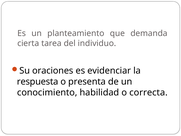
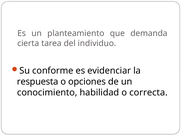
oraciones: oraciones -> conforme (53, 71)
presenta: presenta -> opciones (87, 81)
